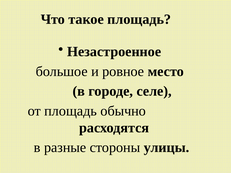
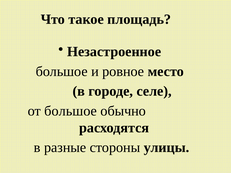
от площадь: площадь -> большое (71, 111)
